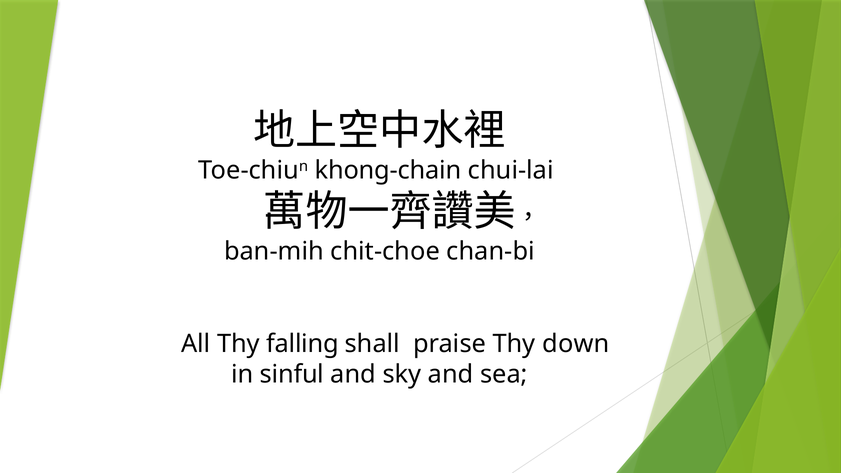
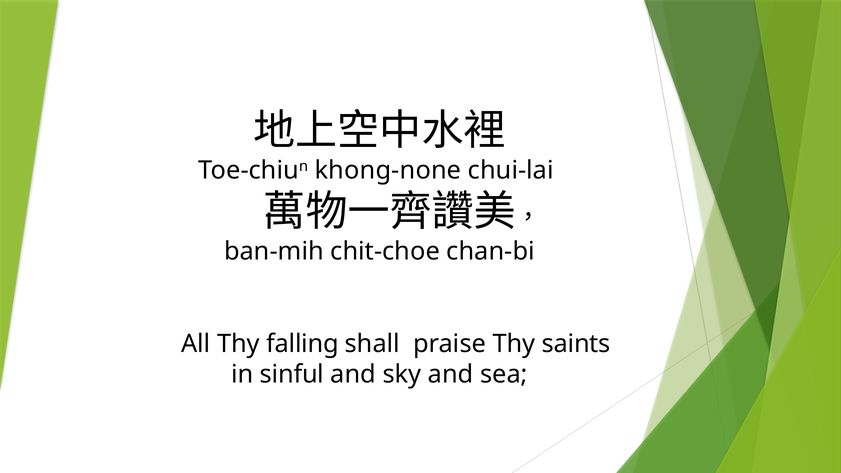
khong-chain: khong-chain -> khong-none (388, 170)
down: down -> saints (576, 344)
